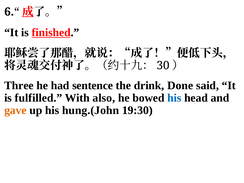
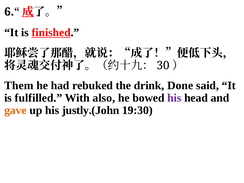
Three: Three -> Them (19, 86)
sentence: sentence -> rebuked (93, 86)
his colour: blue -> purple (174, 98)
hung.(John: hung.(John -> justly.(John (91, 110)
